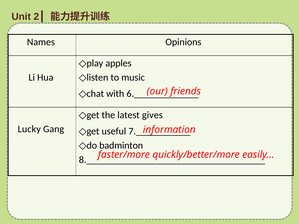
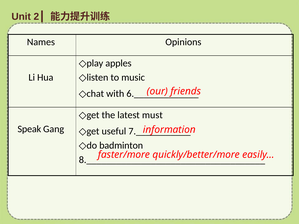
gives: gives -> must (152, 115)
Lucky: Lucky -> Speak (29, 129)
